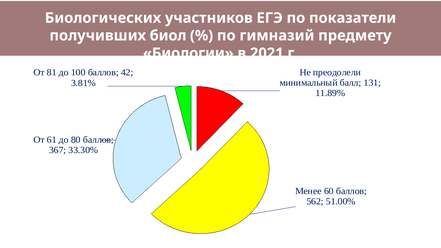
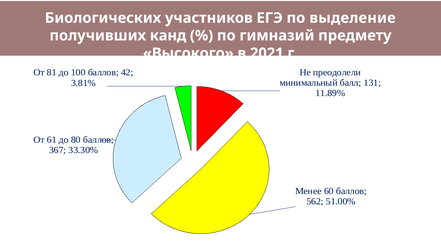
показатели: показатели -> выделение (353, 18)
биол: биол -> канд (168, 36)
Биологии: Биологии -> Высокого (188, 53)
